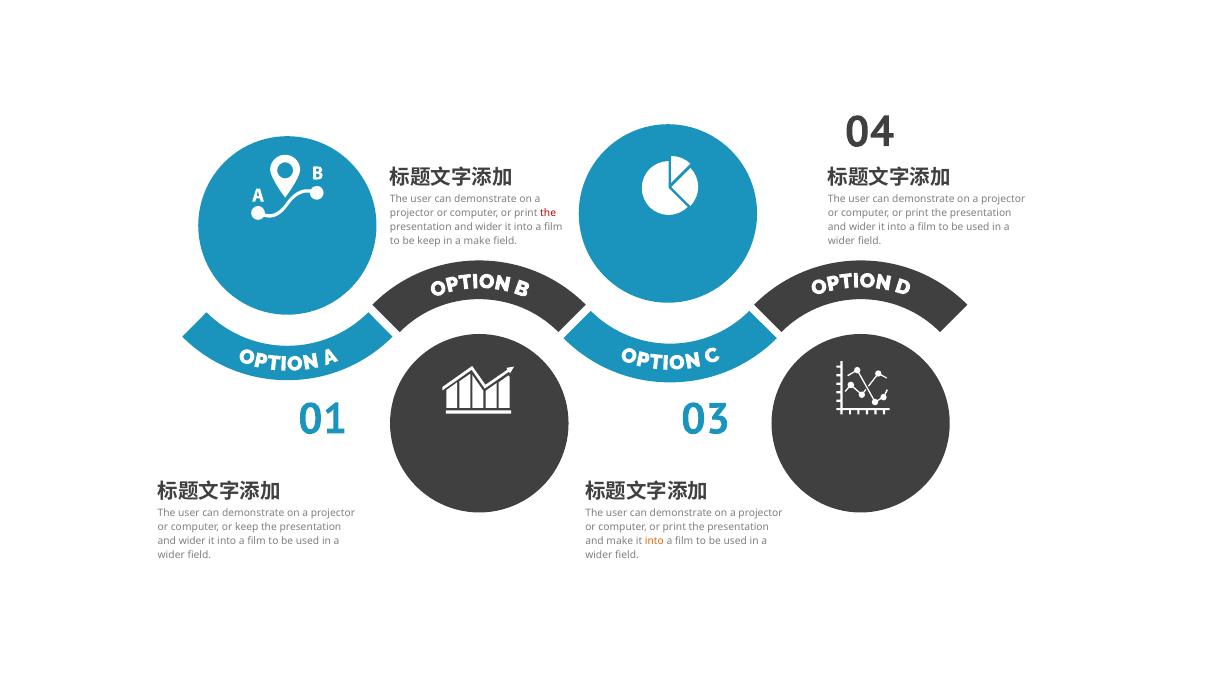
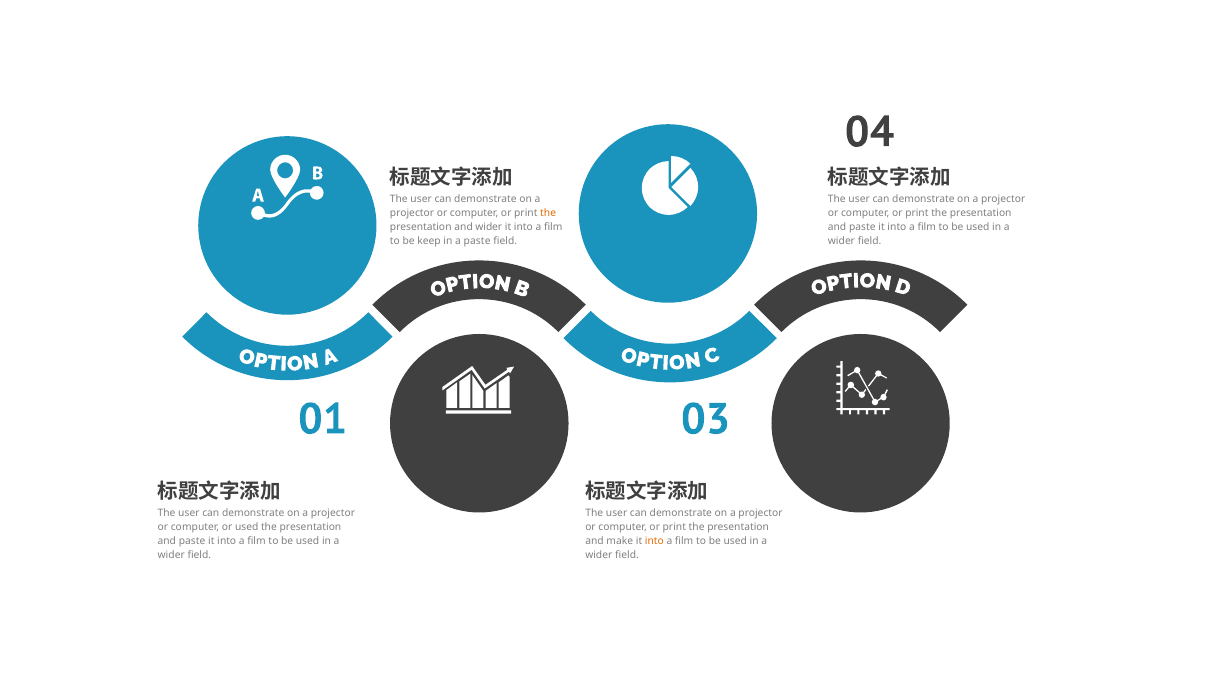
the colour: red -> orange (548, 213)
wider: wider -> paste (862, 227)
a make: make -> paste (477, 241)
or keep: keep -> used (247, 527)
wider: wider -> paste (192, 541)
